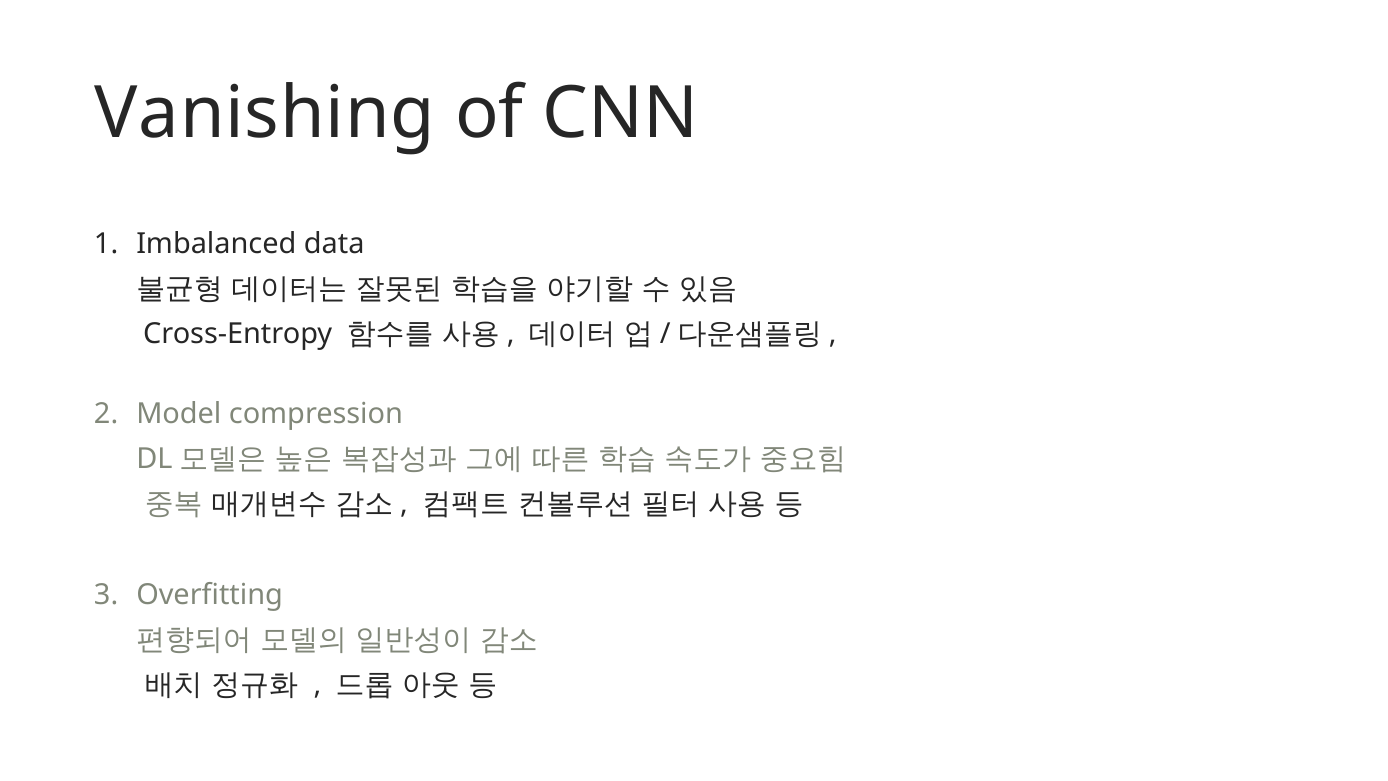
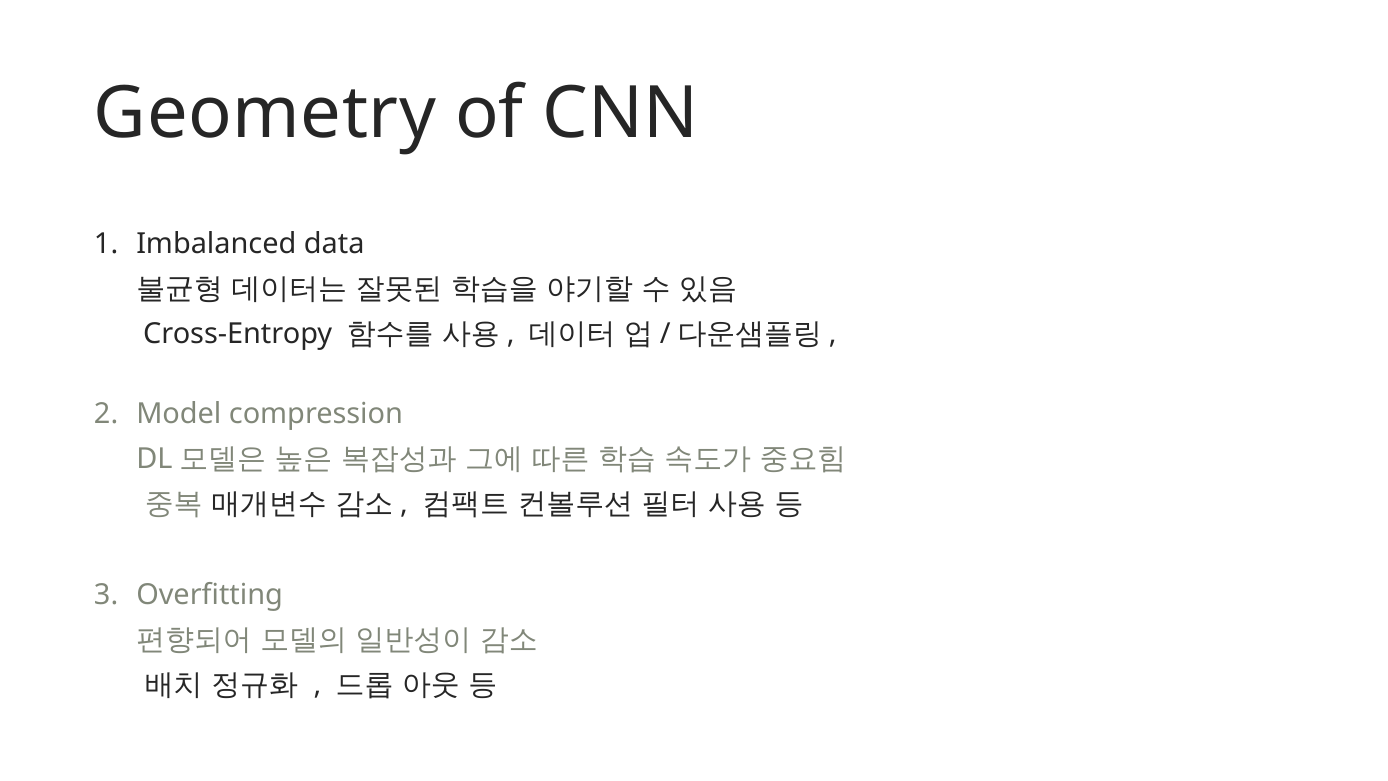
Vanishing: Vanishing -> Geometry (265, 114)
